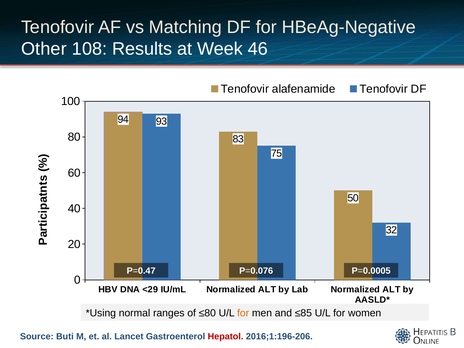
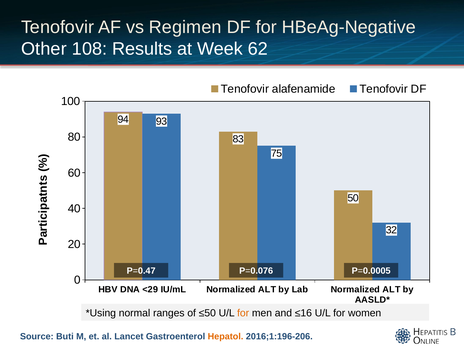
Matching: Matching -> Regimen (185, 27)
46: 46 -> 62 (258, 49)
≤80: ≤80 -> ≤50 (207, 313)
≤85: ≤85 -> ≤16 (303, 313)
Hepatol colour: red -> orange (226, 337)
